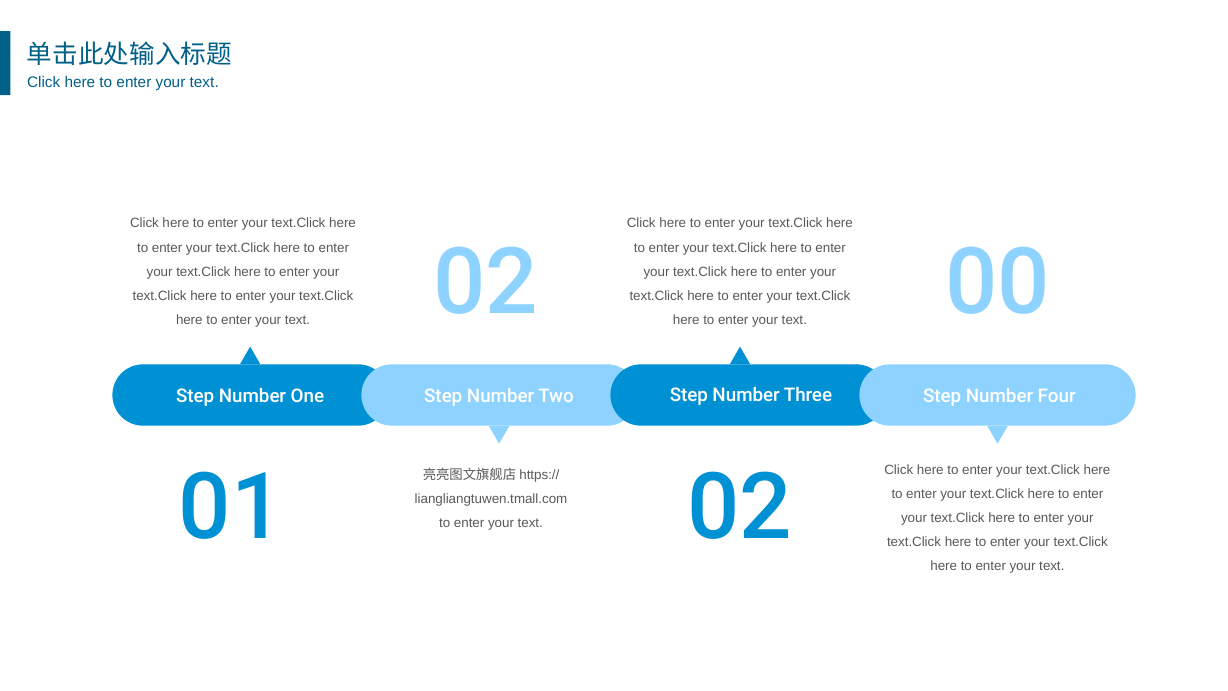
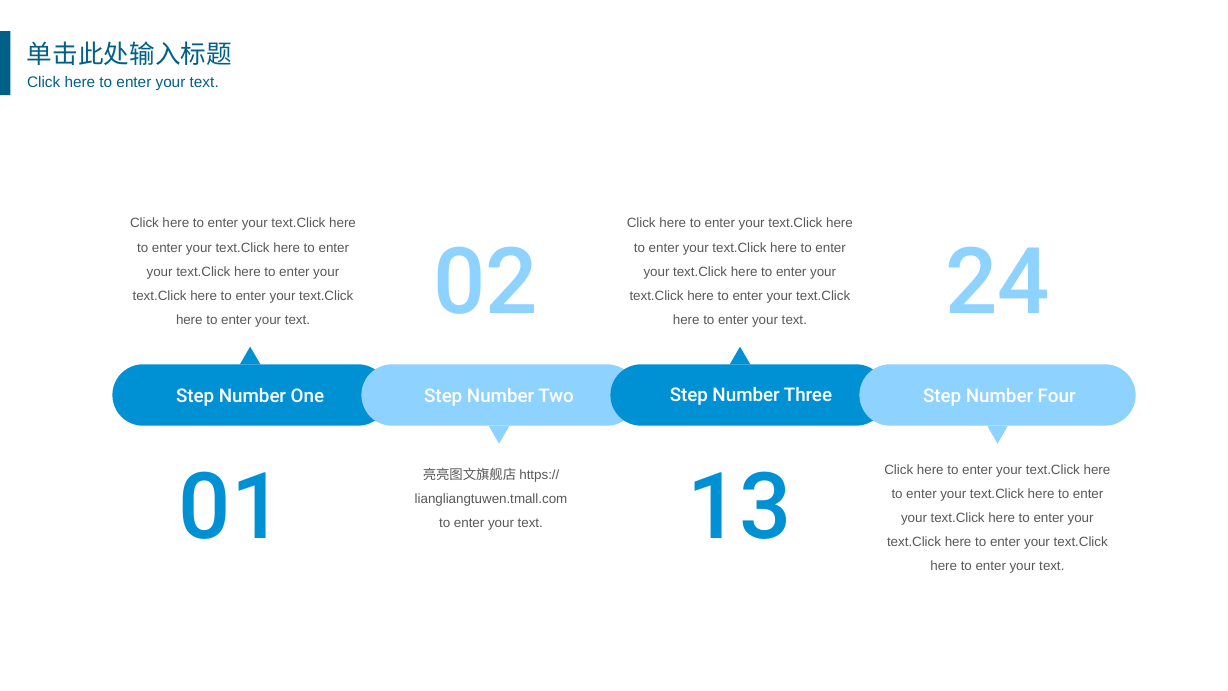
00: 00 -> 24 (998, 283)
01 02: 02 -> 13 (739, 508)
